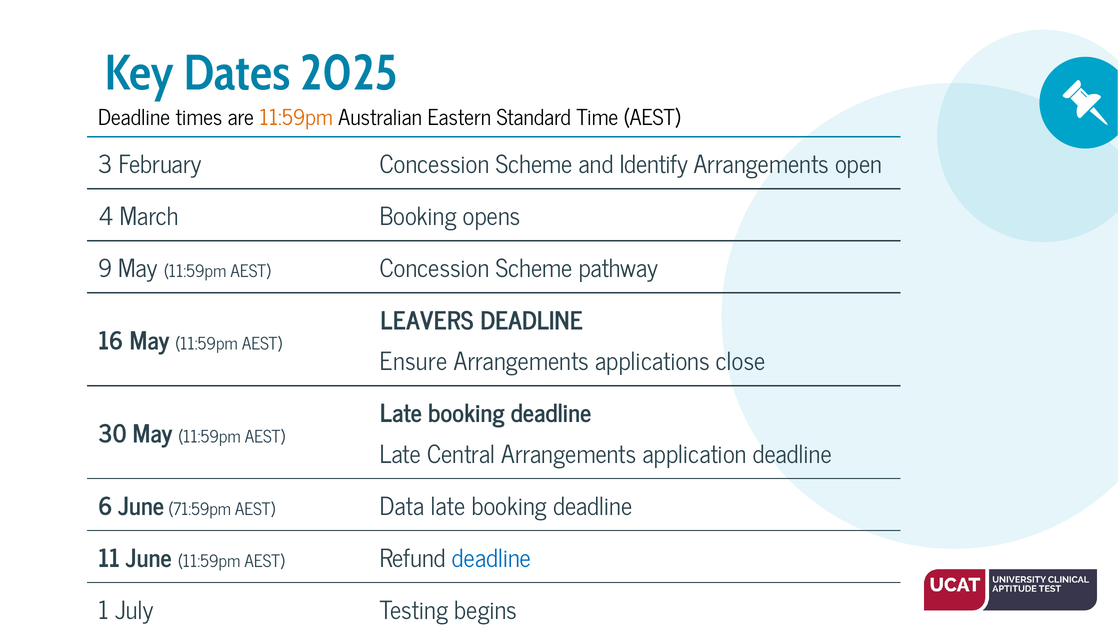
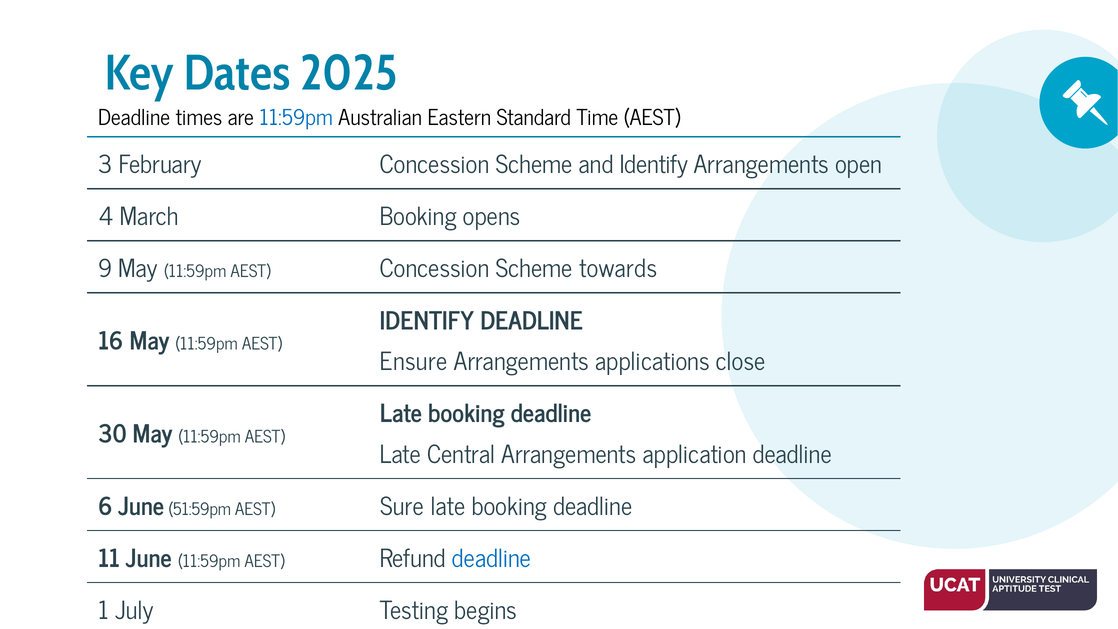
11:59pm colour: orange -> blue (296, 118)
pathway: pathway -> towards (618, 269)
LEAVERS: LEAVERS -> IDENTIFY (427, 321)
71:59pm: 71:59pm -> 51:59pm (200, 509)
Data: Data -> Sure (402, 507)
